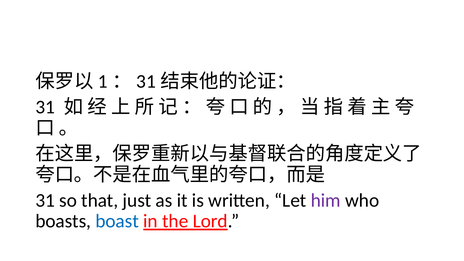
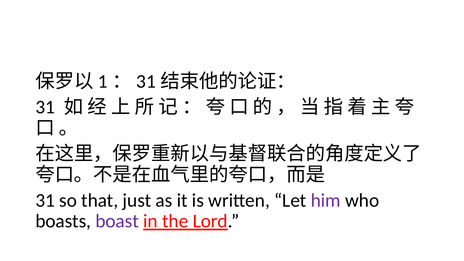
boast colour: blue -> purple (117, 221)
